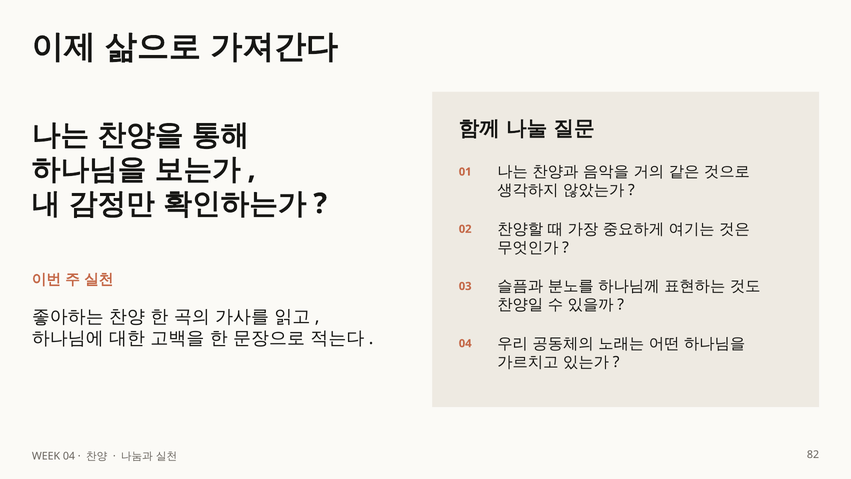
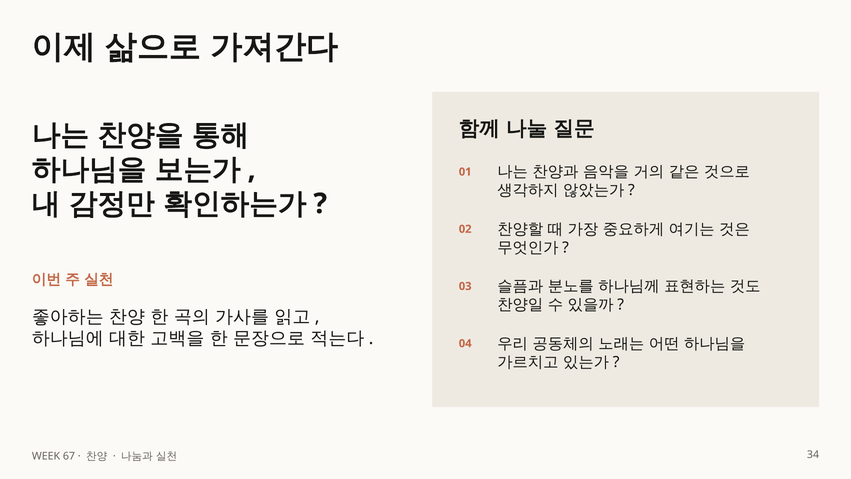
WEEK 04: 04 -> 67 (69, 456)
82: 82 -> 34 (813, 454)
